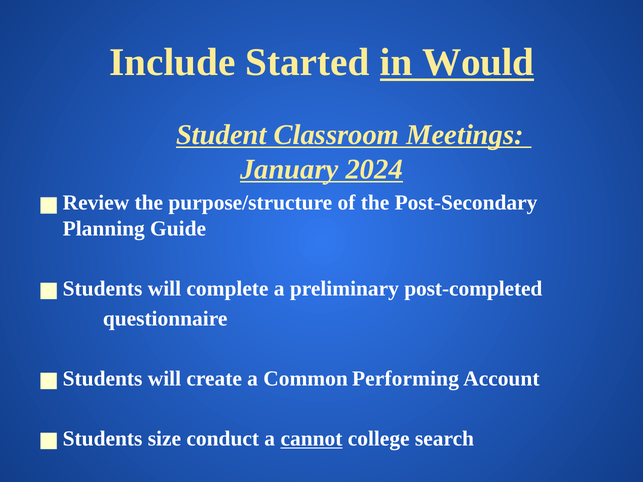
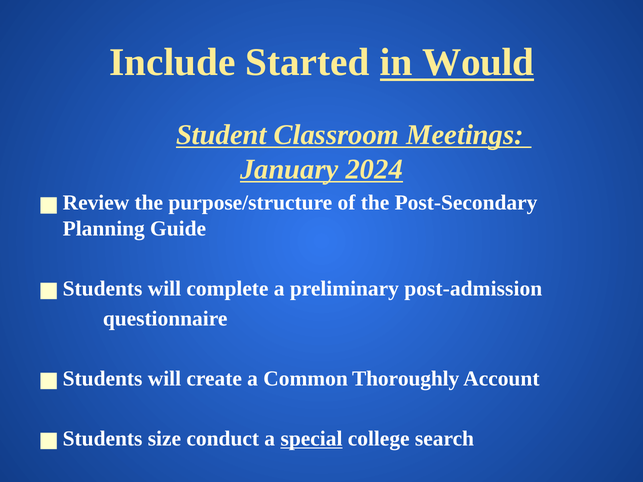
post-completed: post-completed -> post-admission (473, 289)
Performing: Performing -> Thoroughly (406, 379)
cannot: cannot -> special (312, 439)
